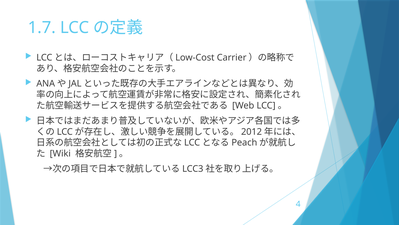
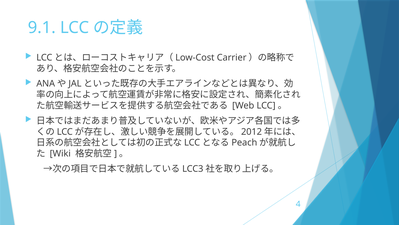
1.7: 1.7 -> 9.1 (42, 28)
